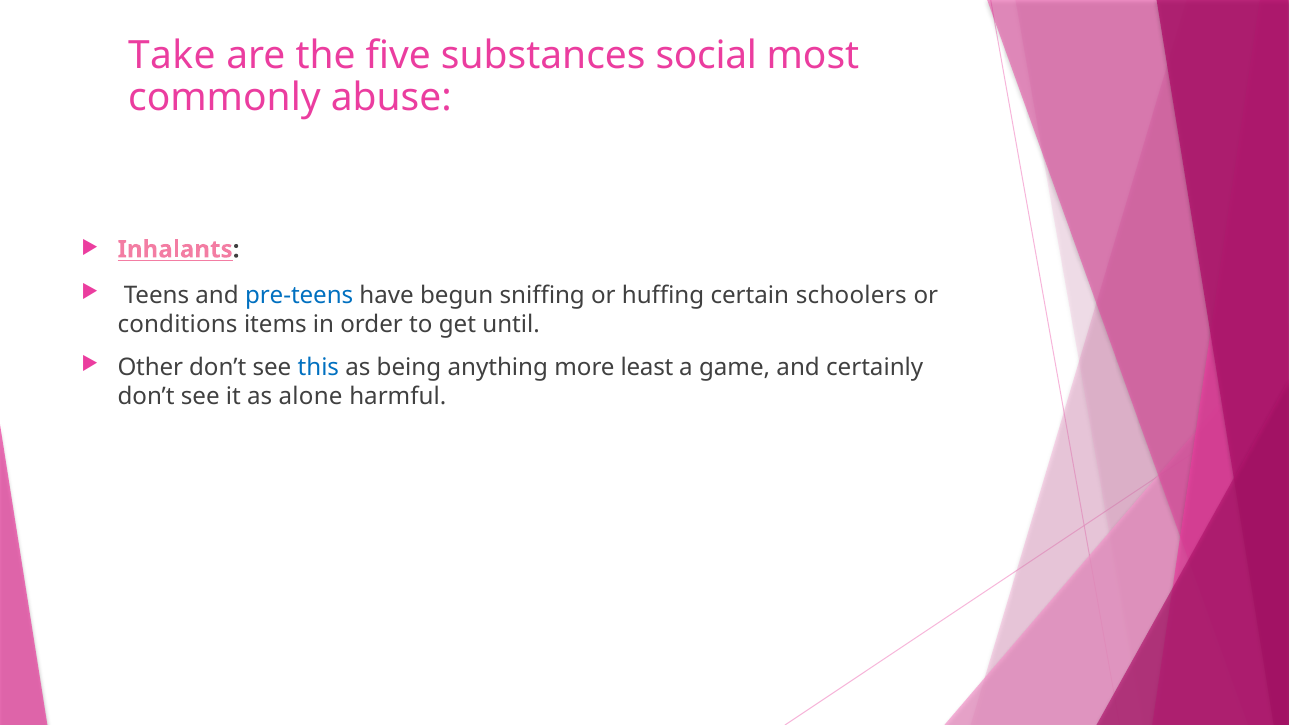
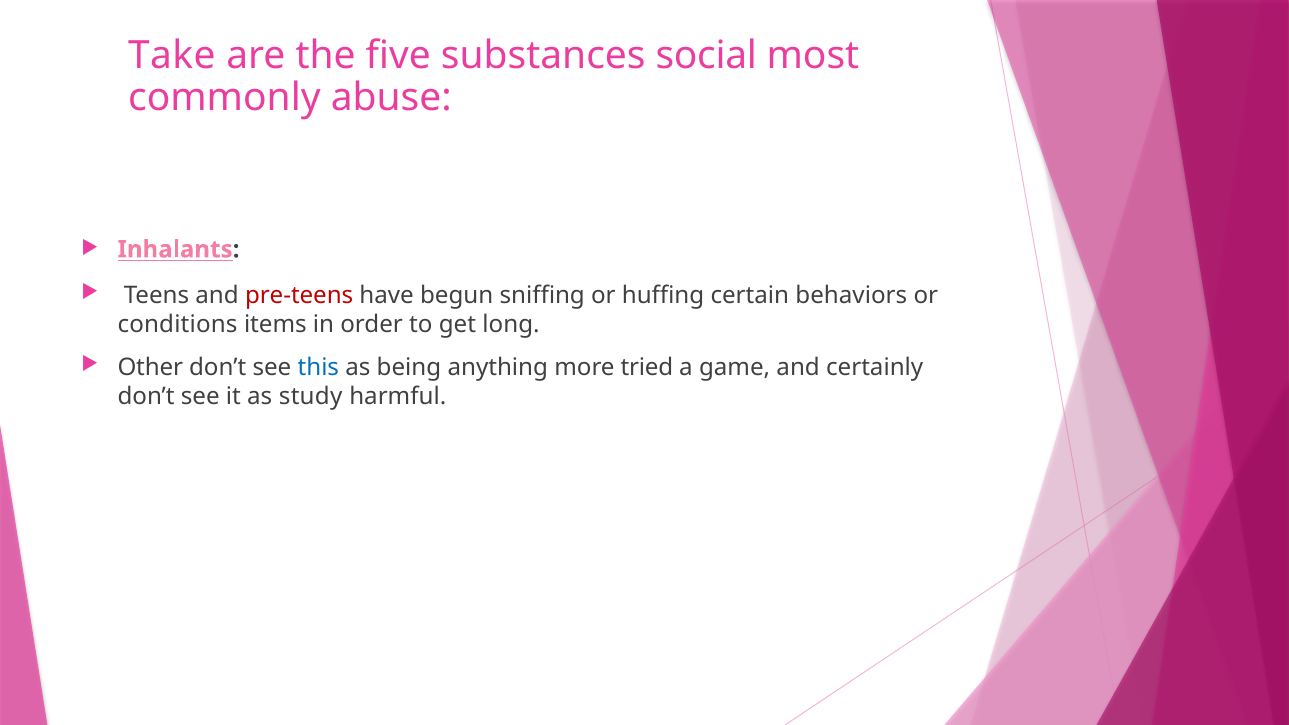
pre-teens colour: blue -> red (299, 296)
schoolers: schoolers -> behaviors (851, 296)
until: until -> long (511, 325)
least: least -> tried (647, 367)
alone: alone -> study (311, 396)
